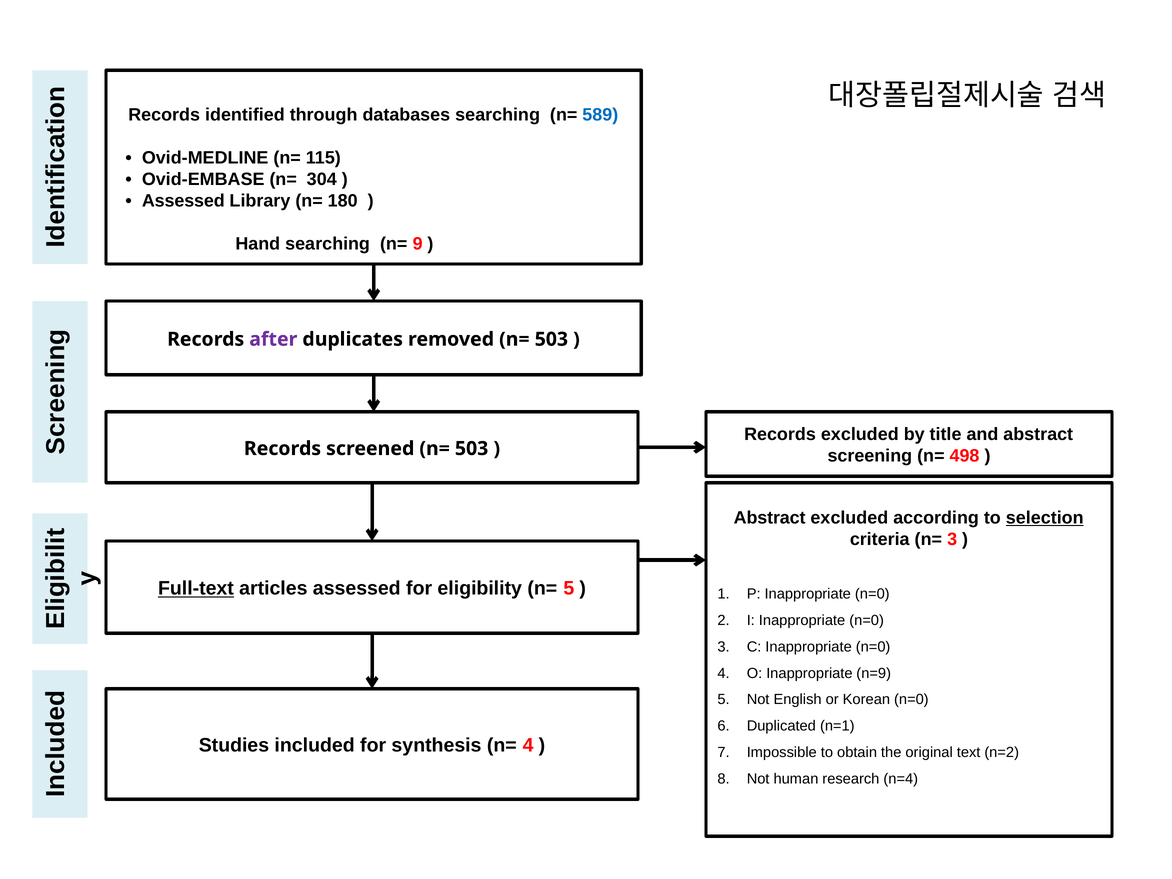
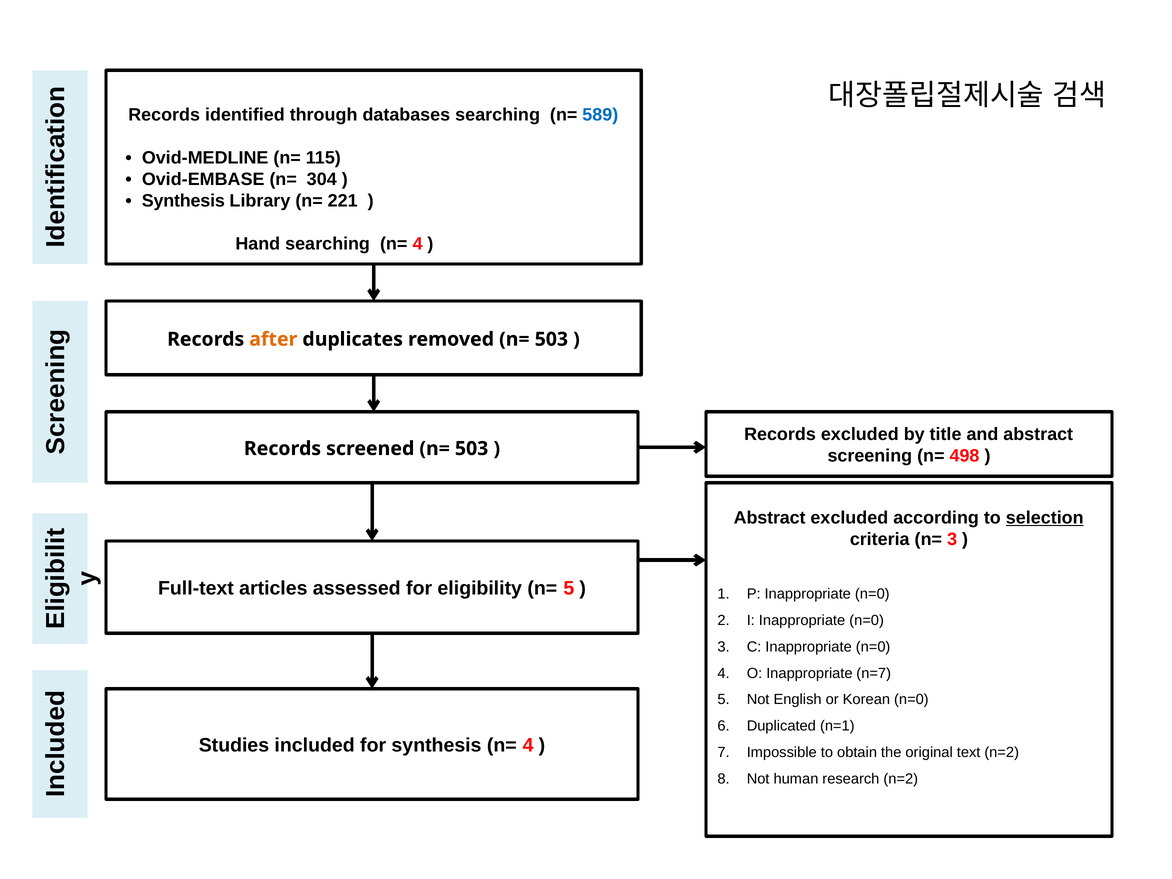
Assessed: Assessed -> Synthesis (183, 201)
180: 180 -> 221 (343, 201)
searching n= 9: 9 -> 4 (418, 244)
after colour: purple -> orange (273, 339)
Full-text underline: present -> none (196, 588)
n=9: n=9 -> n=7 (874, 673)
research n=4: n=4 -> n=2 (901, 779)
